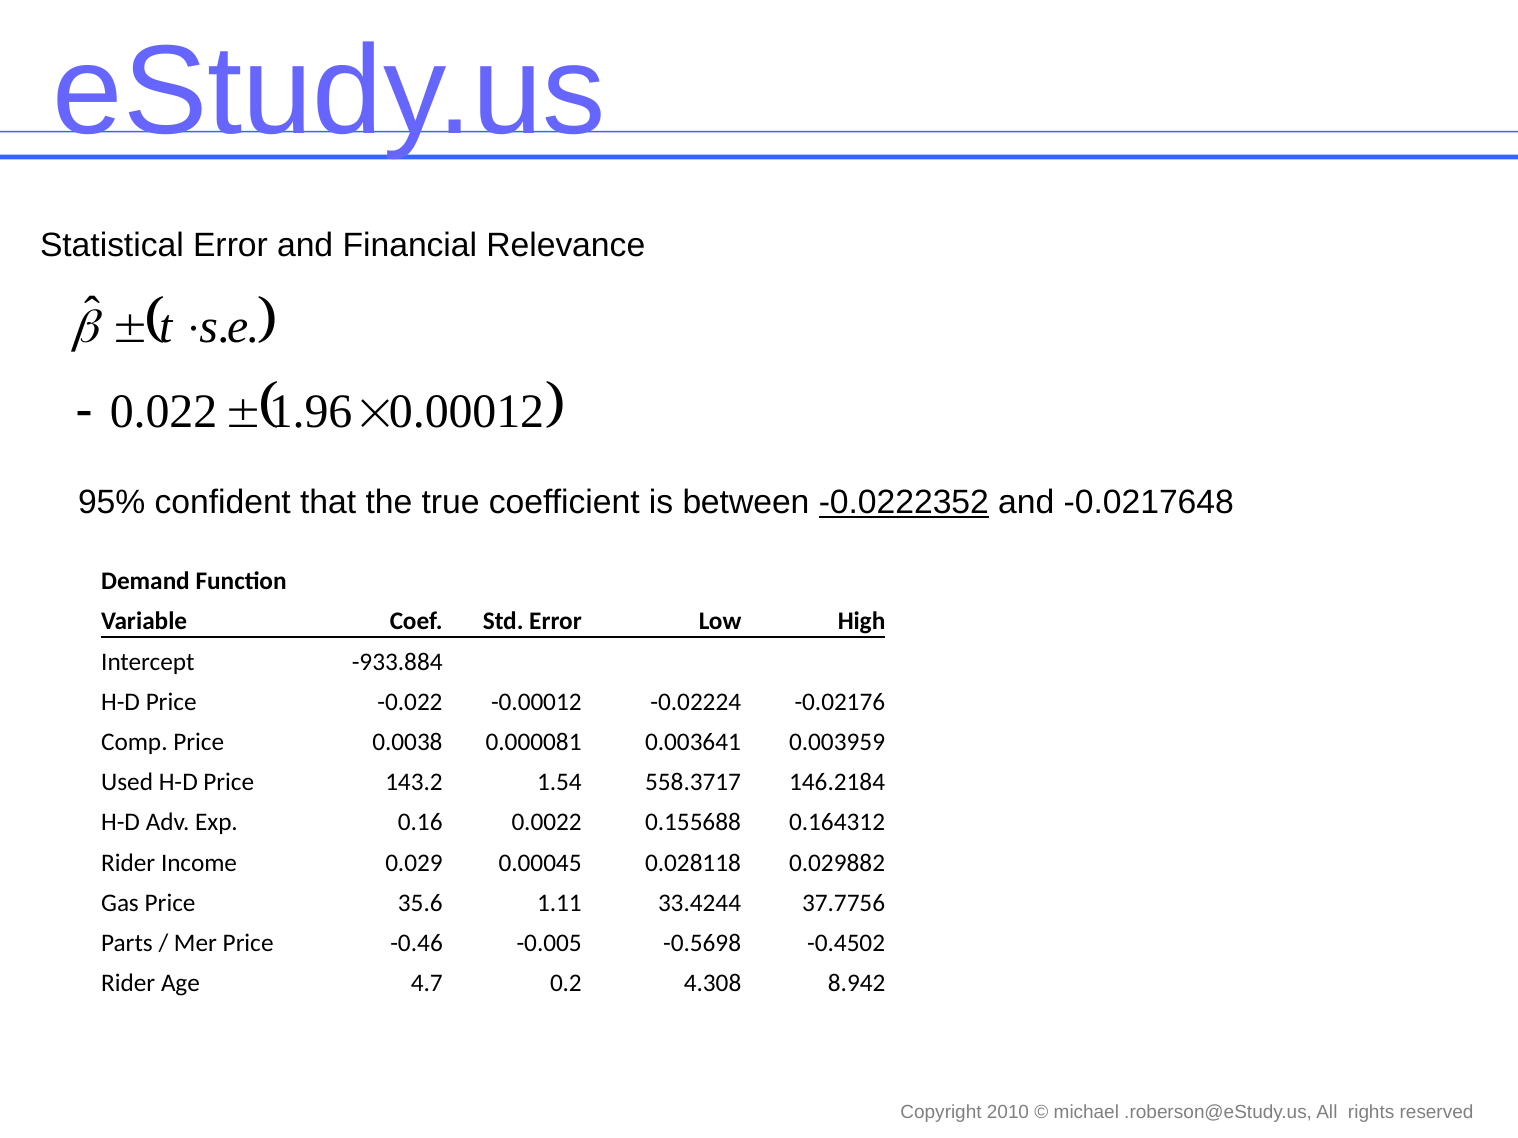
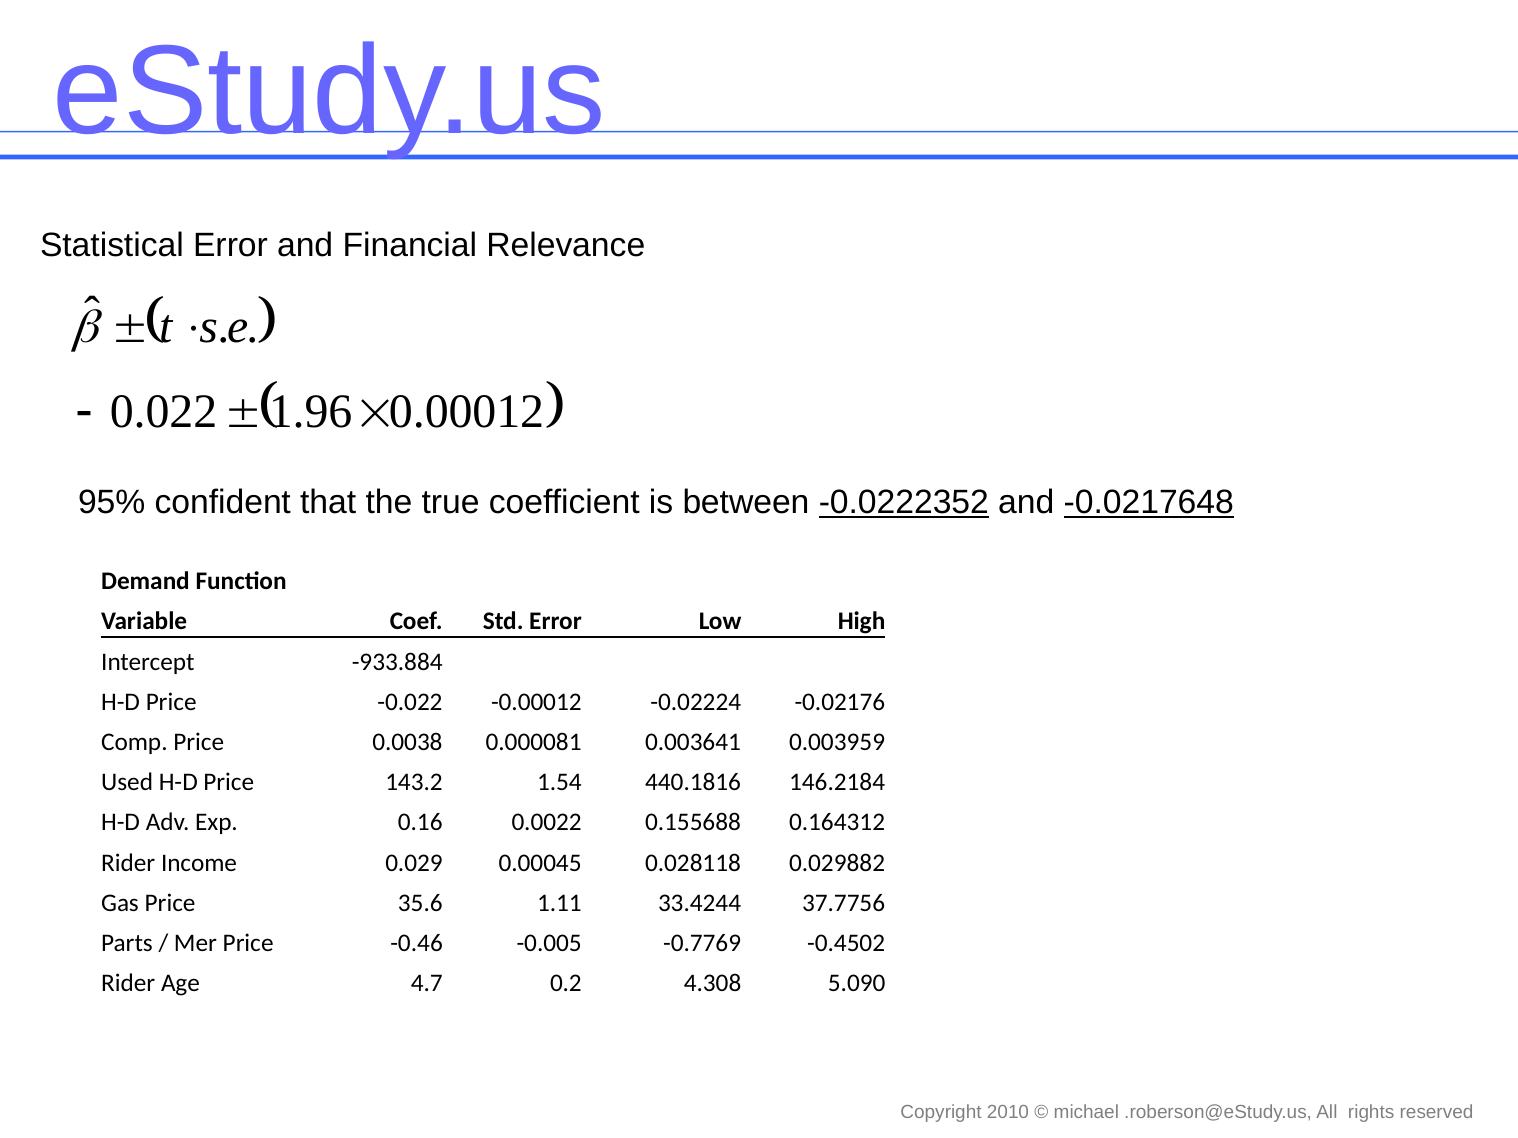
-0.0217648 underline: none -> present (1149, 502)
558.3717: 558.3717 -> 440.1816 (693, 783)
-0.5698: -0.5698 -> -0.7769 (702, 944)
8.942: 8.942 -> 5.090 (857, 984)
